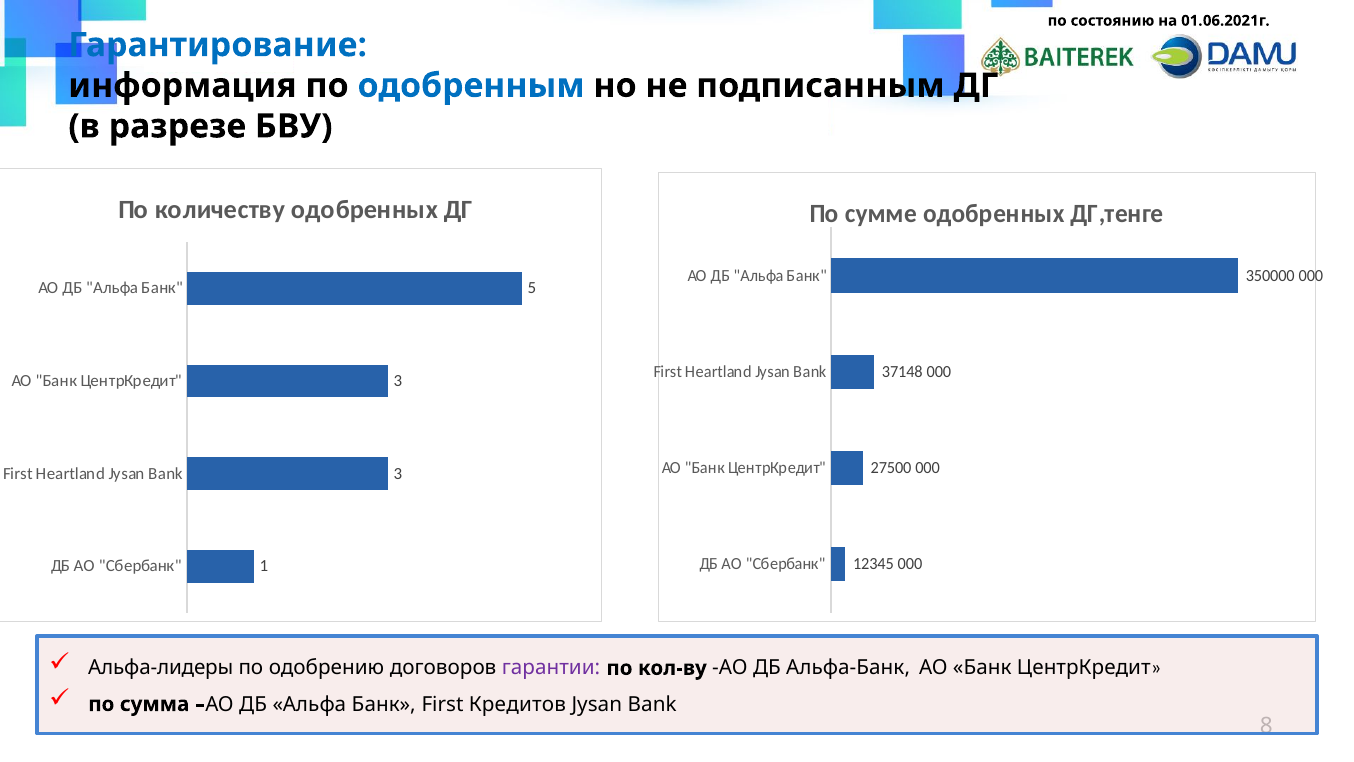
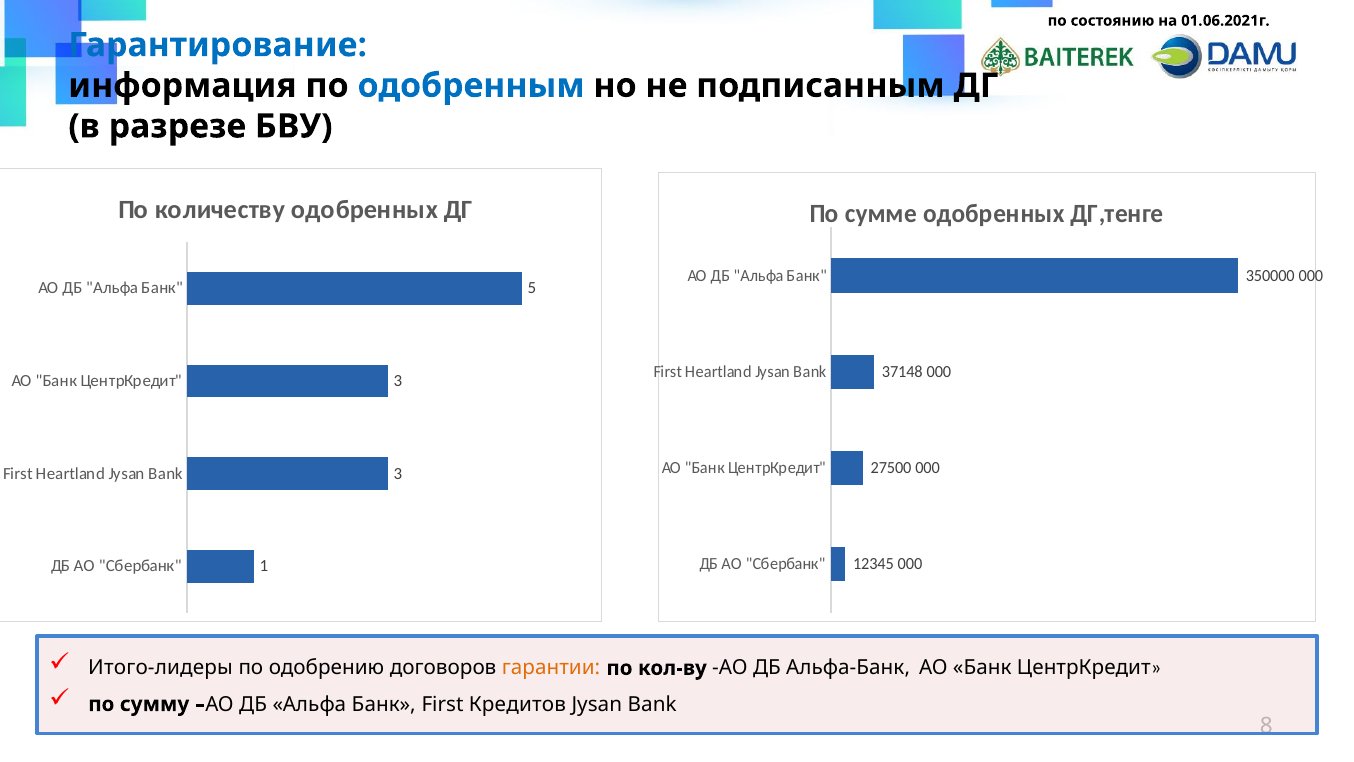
Альфа-лидеры: Альфа-лидеры -> Итого-лидеры (161, 668)
гарантии colour: purple -> orange (551, 668)
сумма: сумма -> сумму (155, 704)
